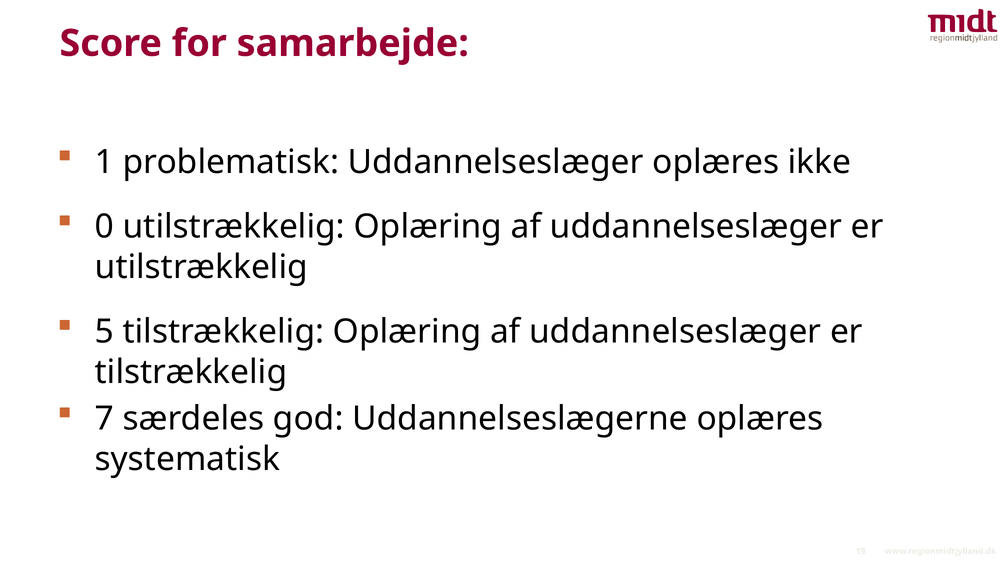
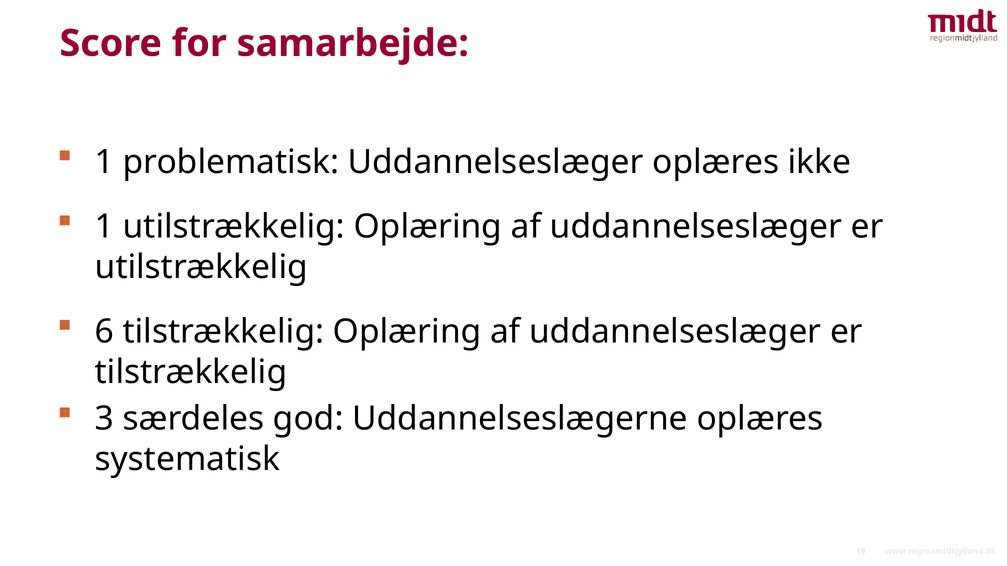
0: 0 -> 1 (104, 227)
5: 5 -> 6 (104, 332)
7: 7 -> 3 (104, 419)
